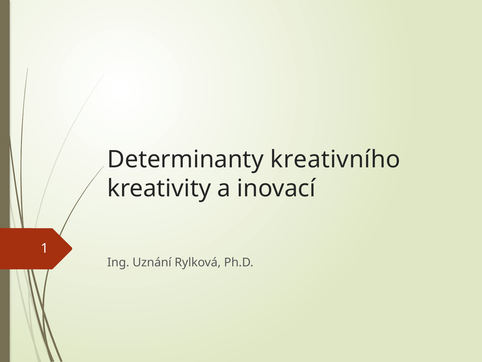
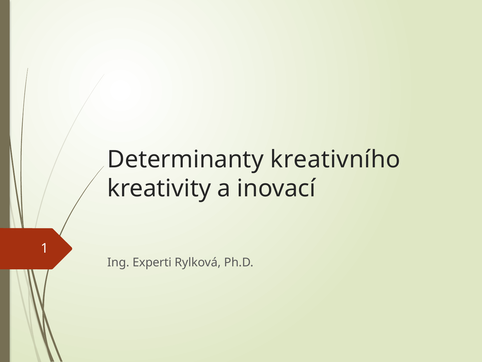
Uznání: Uznání -> Experti (152, 262)
